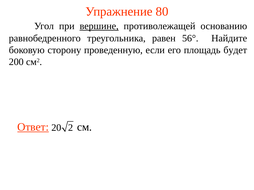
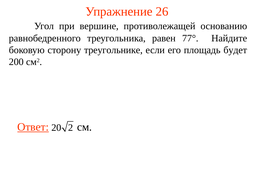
80: 80 -> 26 (162, 11)
вершине underline: present -> none (99, 26)
56°: 56° -> 77° (190, 38)
проведенную: проведенную -> треугольнике (113, 50)
